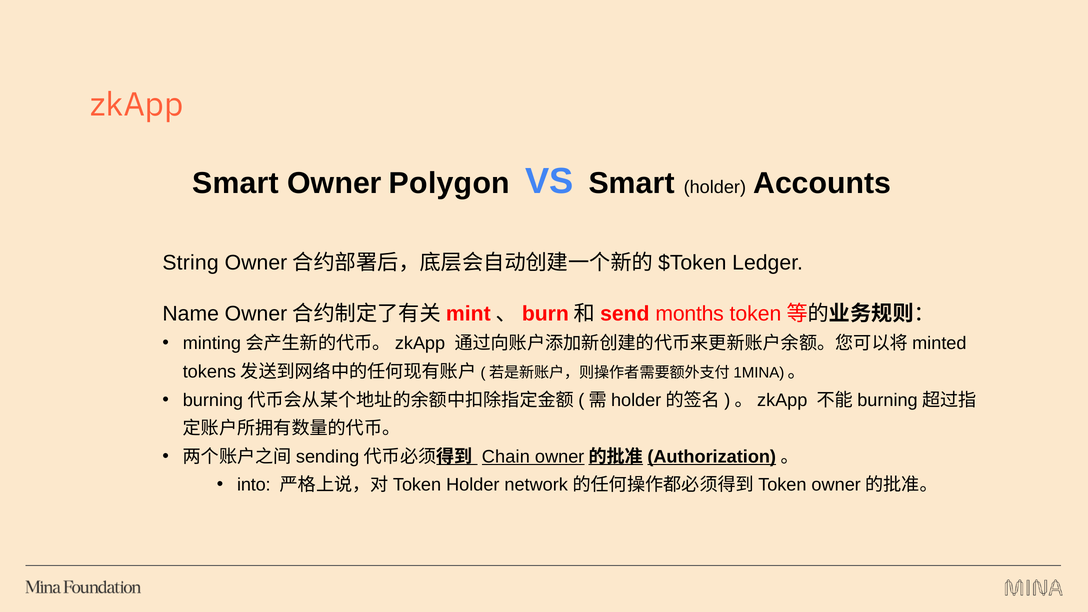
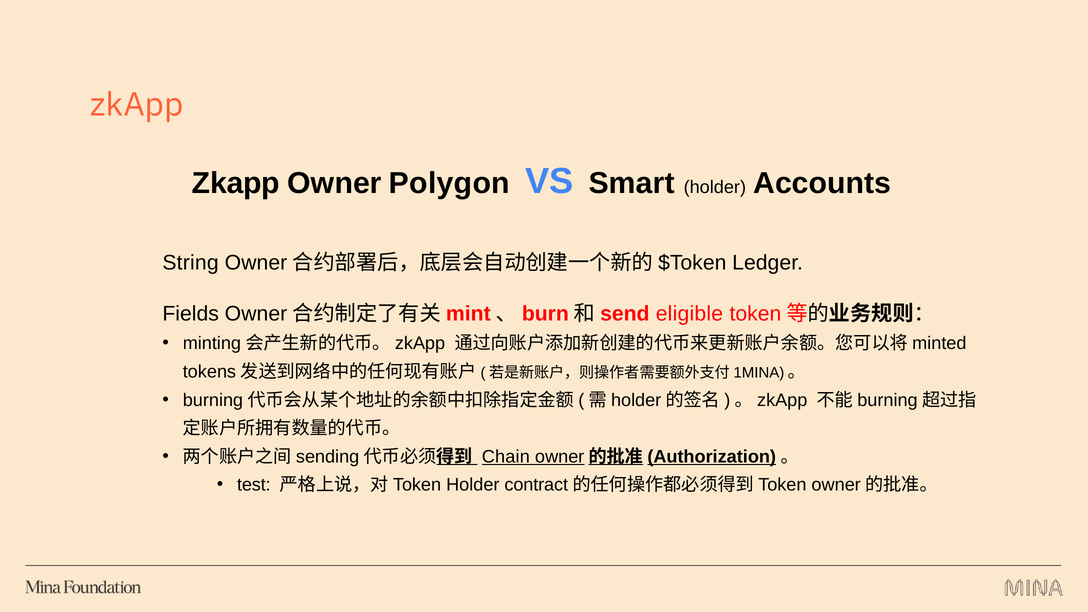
Smart: Smart -> Zkapp (236, 183)
Name: Name -> Fields (191, 314)
months: months -> eligible (689, 314)
into: into -> test (254, 485)
network: network -> contract (536, 485)
